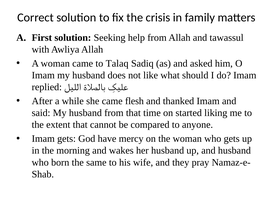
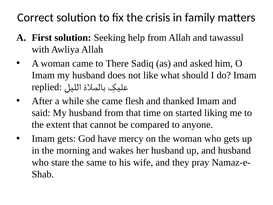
Talaq: Talaq -> There (117, 63)
born: born -> stare (60, 162)
